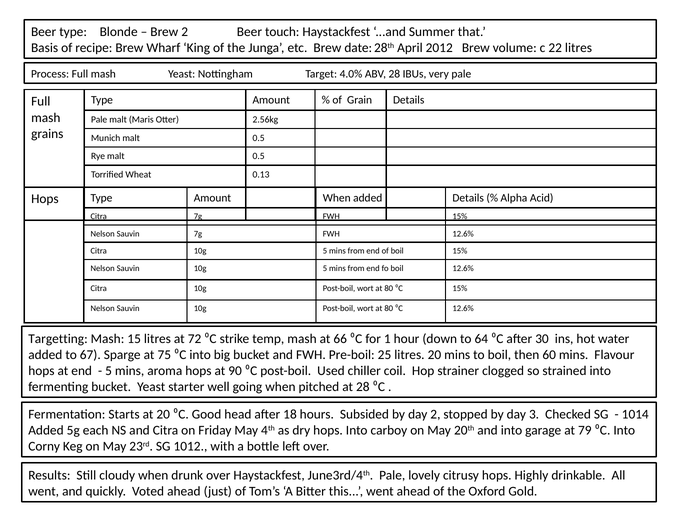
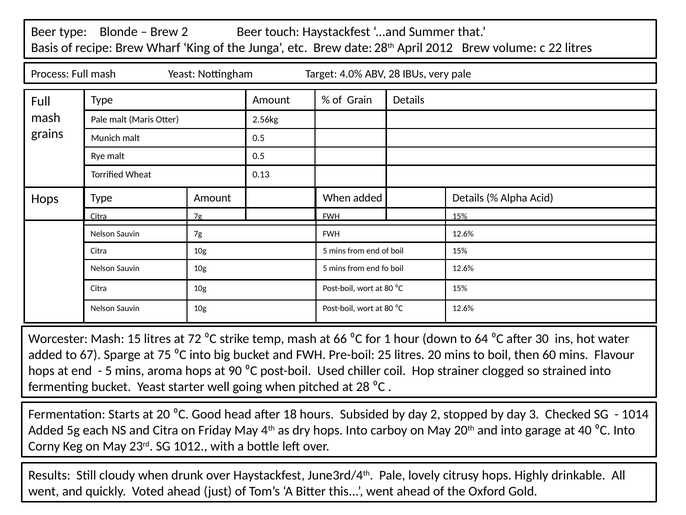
Targetting: Targetting -> Worcester (58, 338)
79: 79 -> 40 (585, 430)
